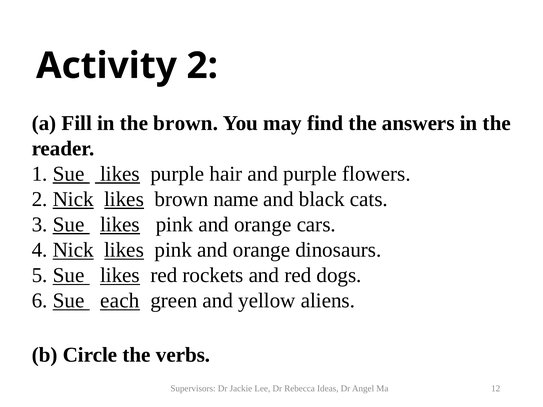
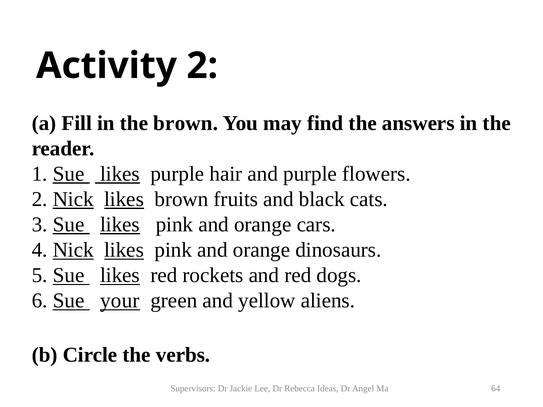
name: name -> fruits (236, 199)
each: each -> your (120, 301)
12: 12 -> 64 (496, 389)
